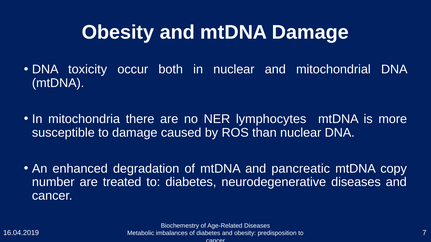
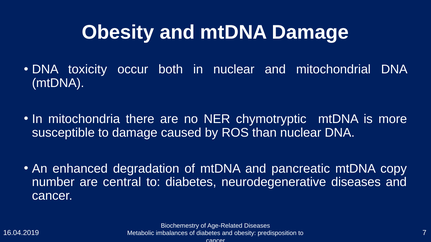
lymphocytes: lymphocytes -> chymotryptic (271, 119)
treated: treated -> central (122, 182)
